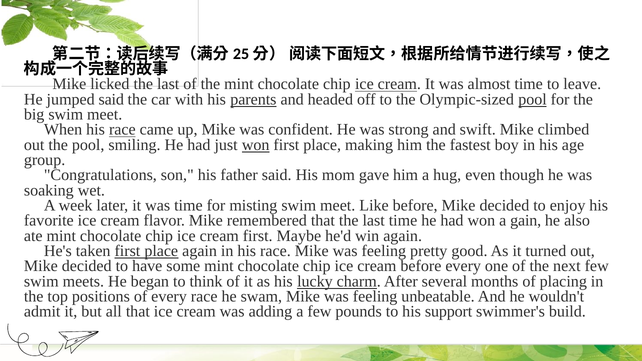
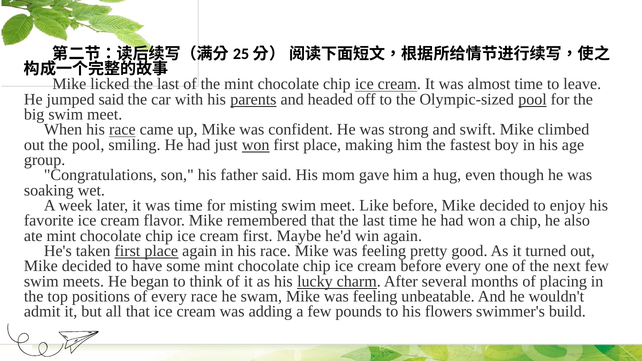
a gain: gain -> chip (526, 221)
support: support -> flowers (449, 312)
